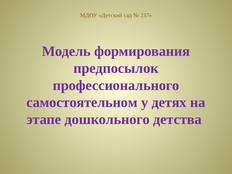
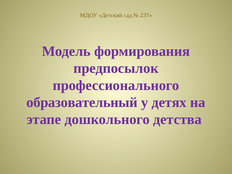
самостоятельном: самостоятельном -> образовательный (82, 102)
